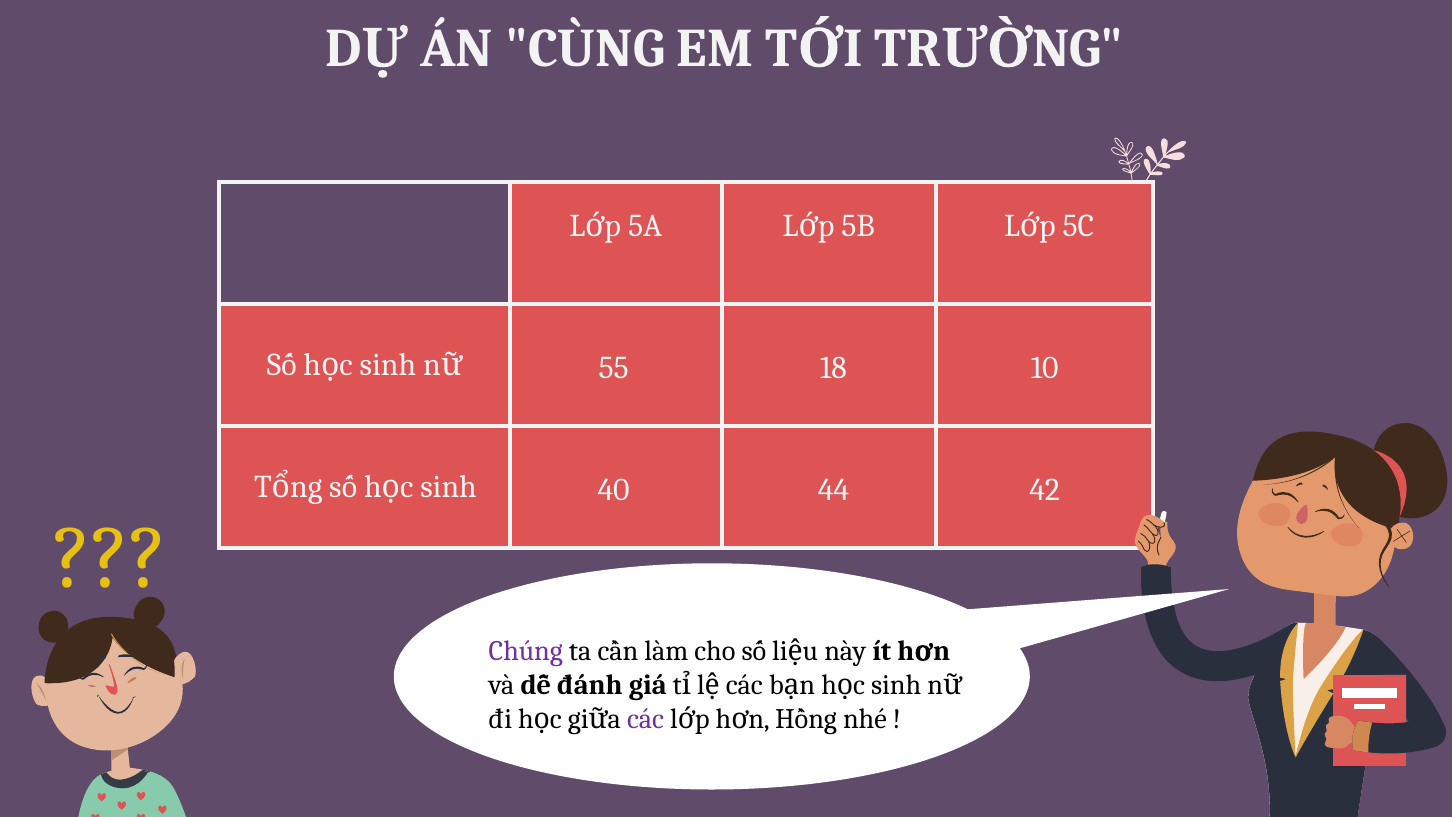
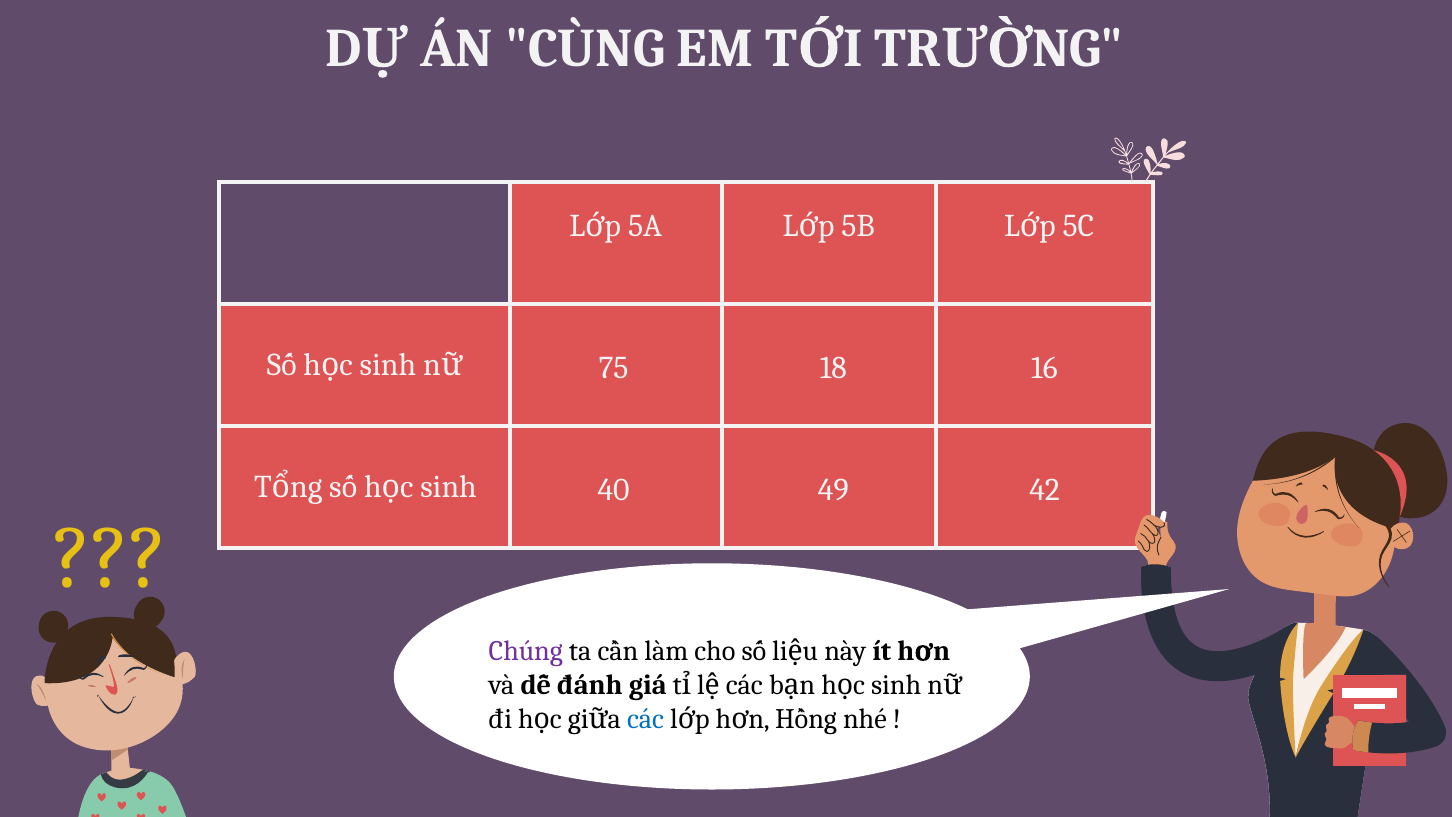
55: 55 -> 75 (614, 368)
10: 10 -> 16 (1044, 368)
44: 44 -> 49 (833, 490)
các colour: purple -> blue (646, 719)
